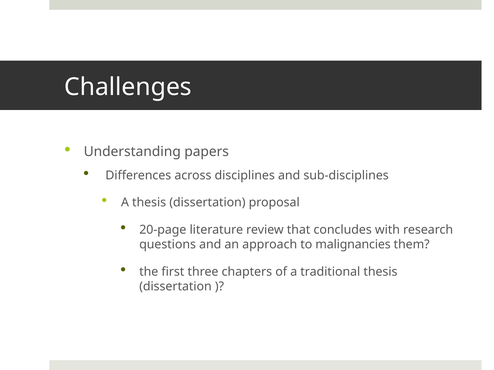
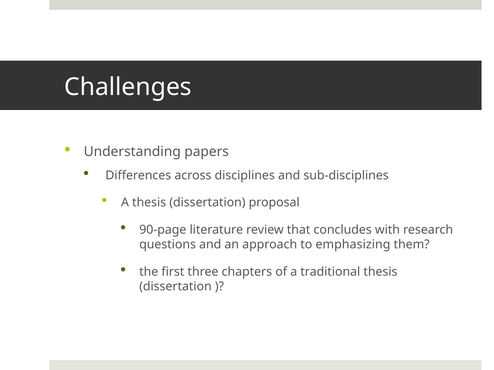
20-page: 20-page -> 90-page (163, 230)
malignancies: malignancies -> emphasizing (353, 245)
